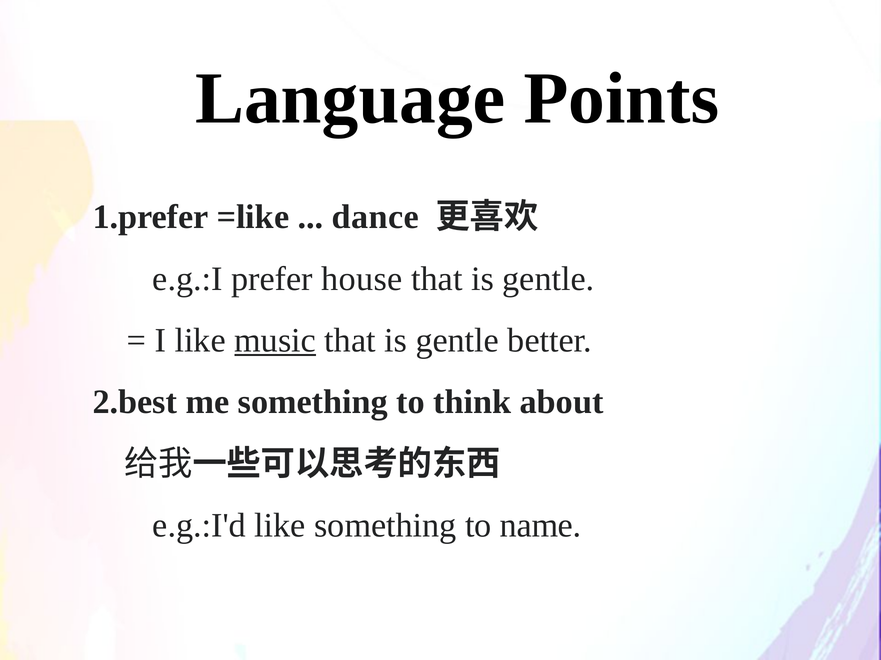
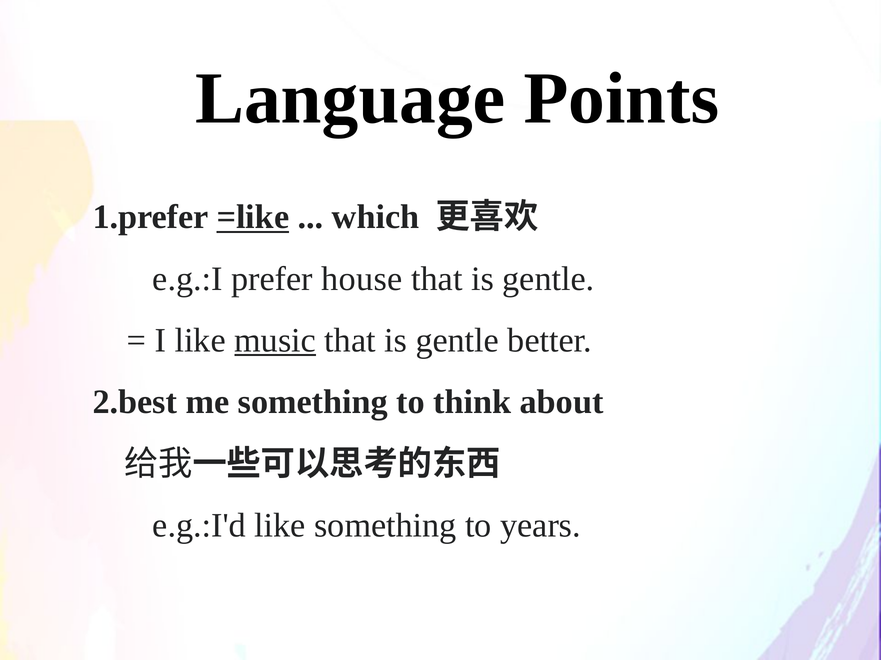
=like underline: none -> present (253, 217)
dance: dance -> which (376, 217)
name: name -> years (540, 526)
